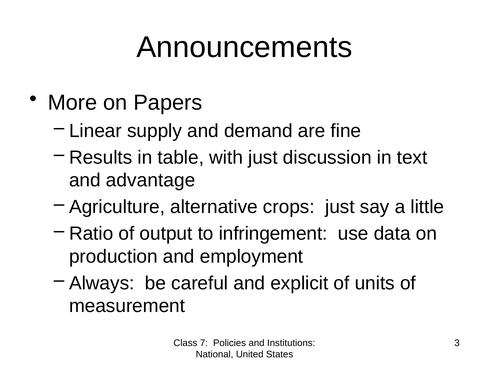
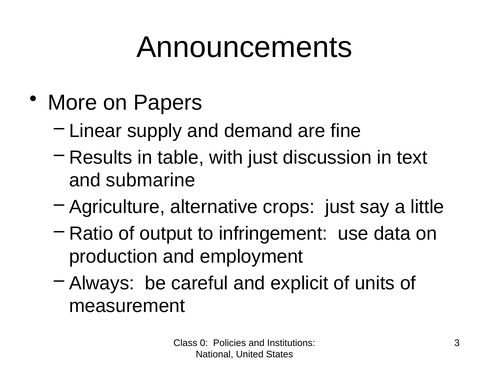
advantage: advantage -> submarine (151, 180)
7: 7 -> 0 (204, 343)
